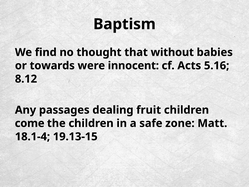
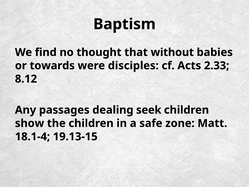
innocent: innocent -> disciples (133, 66)
5.16: 5.16 -> 2.33 (217, 66)
fruit: fruit -> seek (149, 110)
come: come -> show (30, 123)
